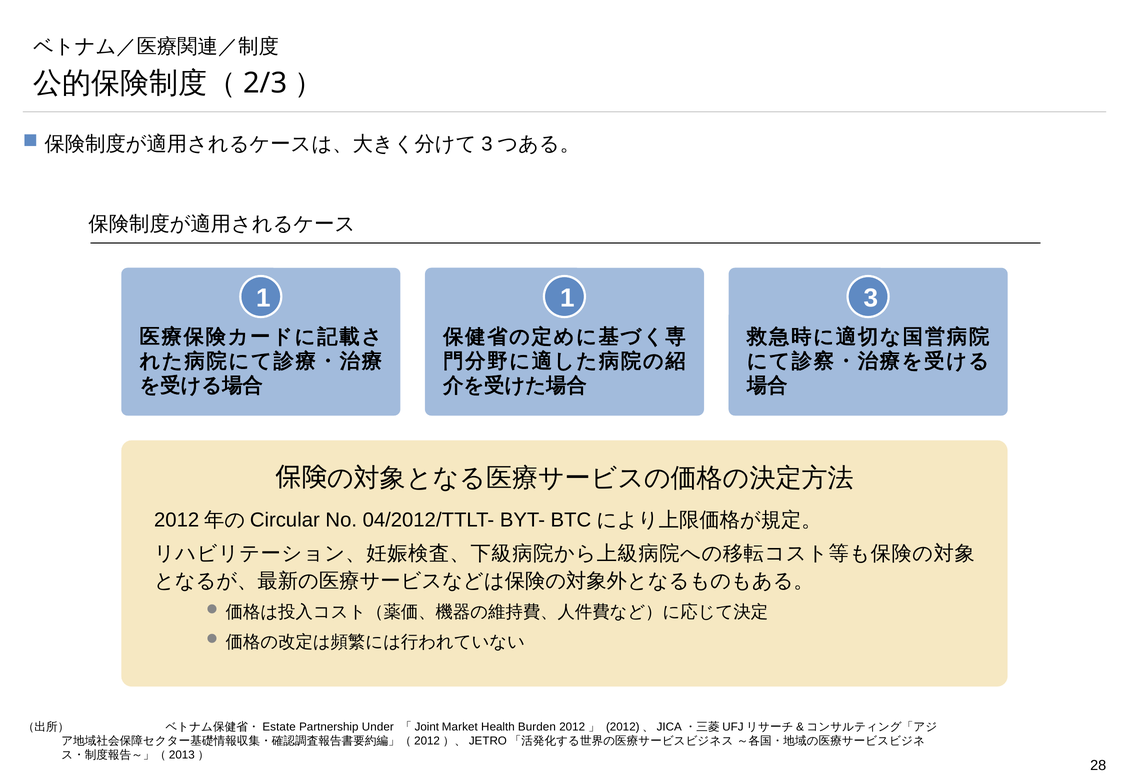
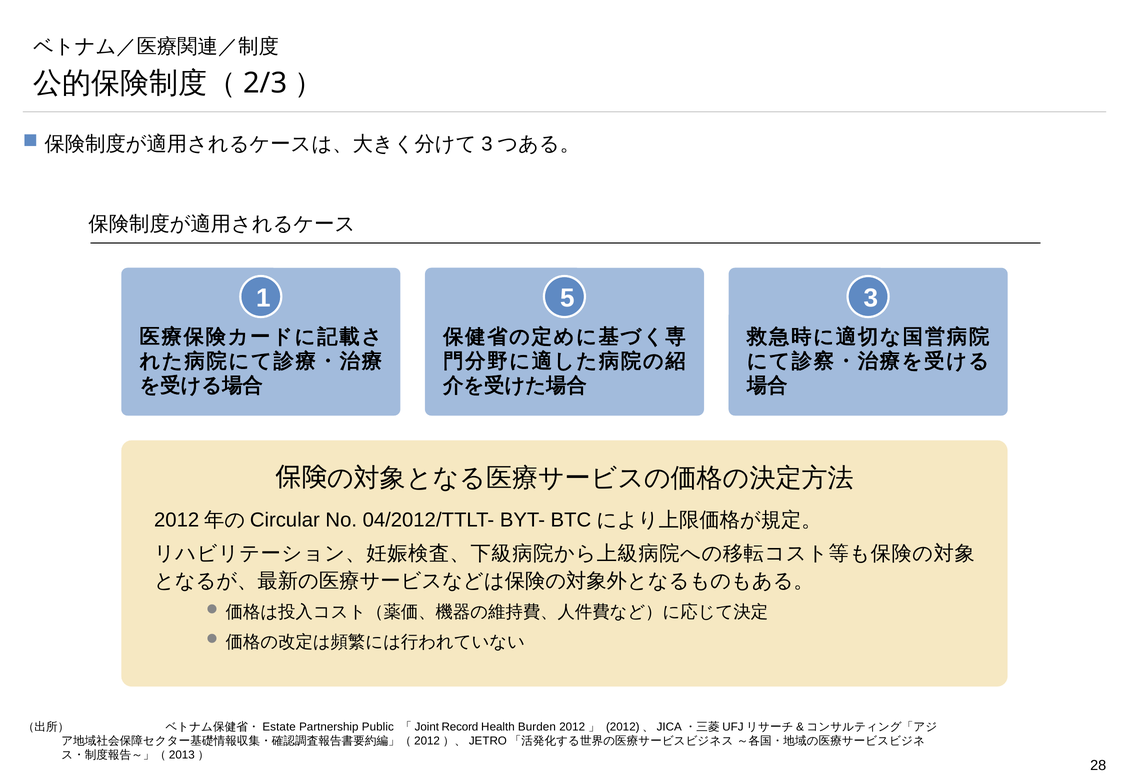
1 1: 1 -> 5 (567, 298)
Under: Under -> Public (378, 727)
Market: Market -> Record (460, 727)
